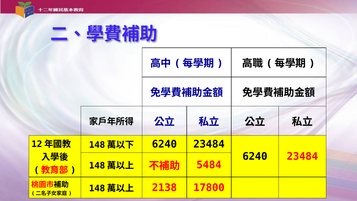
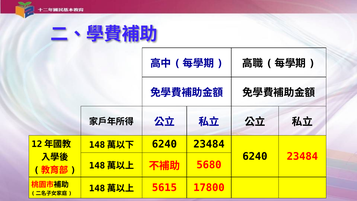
5484: 5484 -> 5680 (209, 165)
2138: 2138 -> 5615 (164, 188)
